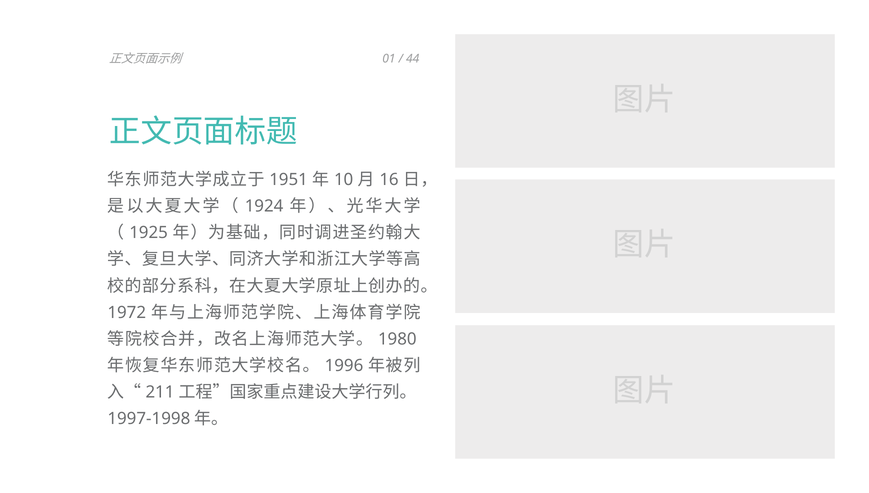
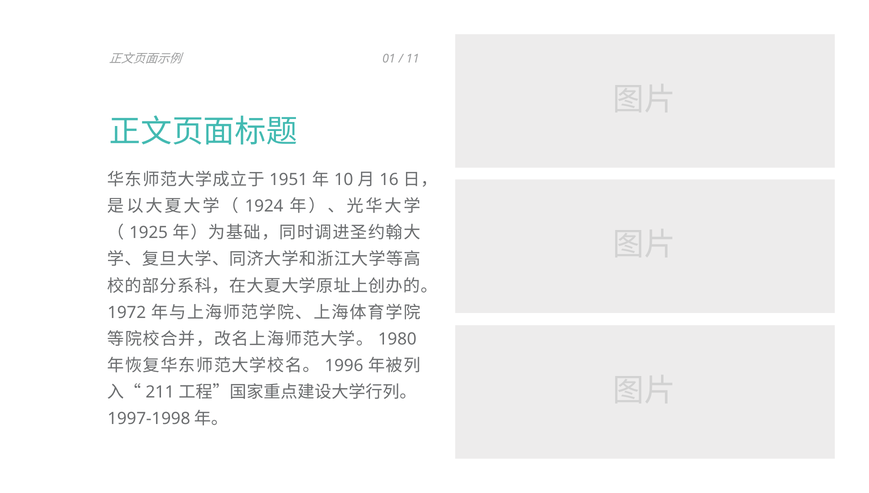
44: 44 -> 11 (413, 59)
